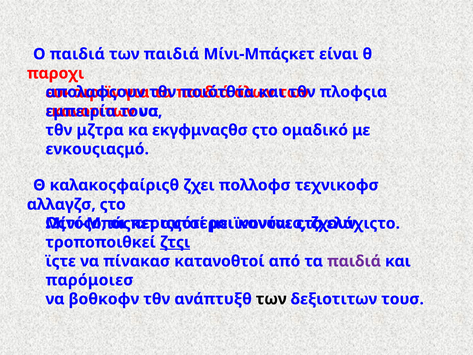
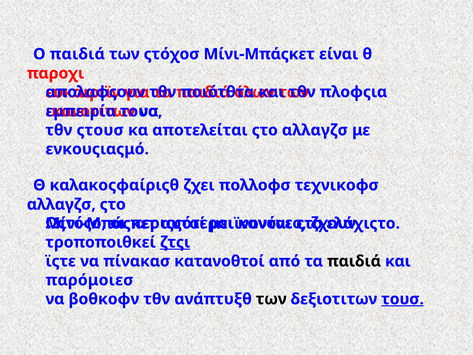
των παιδιά: παιδιά -> ςτόχοσ (172, 54)
μζτρα: μζτρα -> ςτουσ (100, 130)
εκγφμναςθσ: εκγφμναςθσ -> αποτελείται (200, 130)
ςτο ομαδικό: ομαδικό -> αλλαγζσ (315, 130)
παιδιά colour: purple -> black (354, 261)
τουσ underline: none -> present (403, 299)
